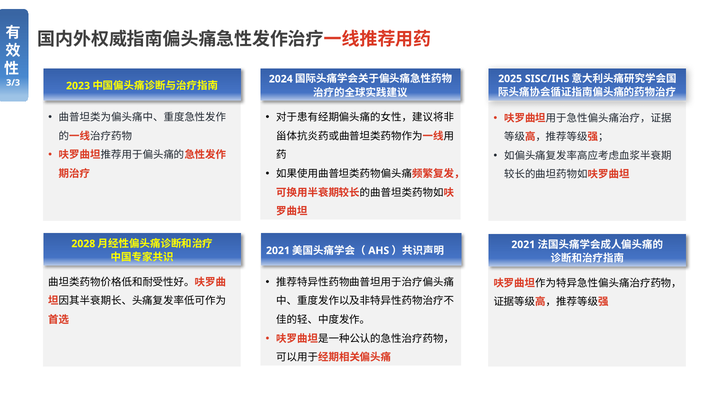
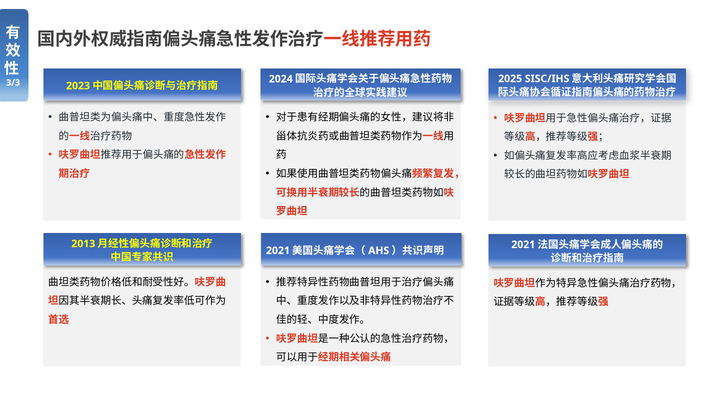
2028: 2028 -> 2013 (83, 244)
